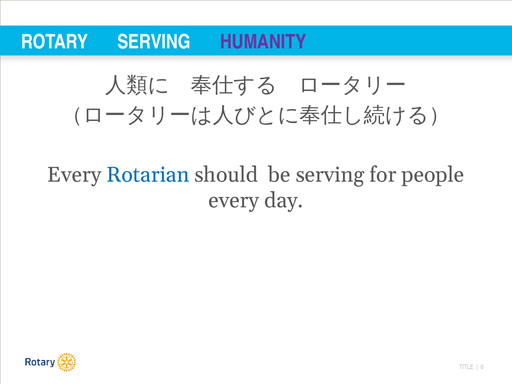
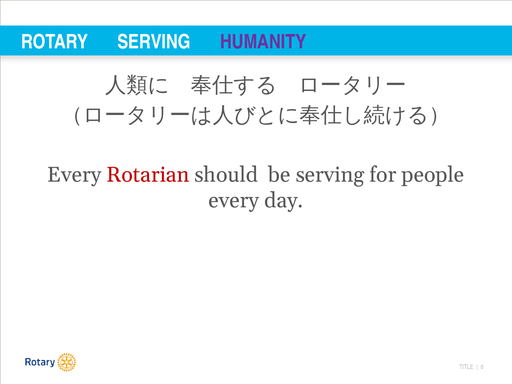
Rotarian colour: blue -> red (148, 175)
